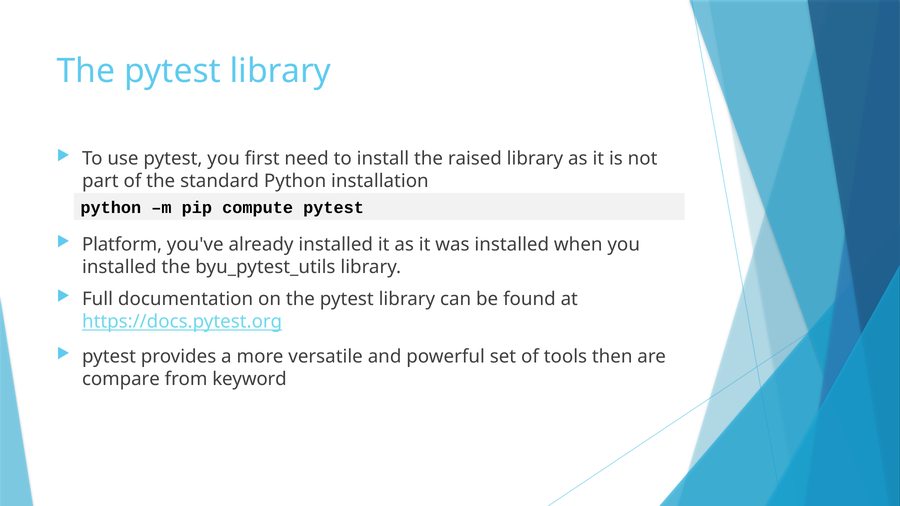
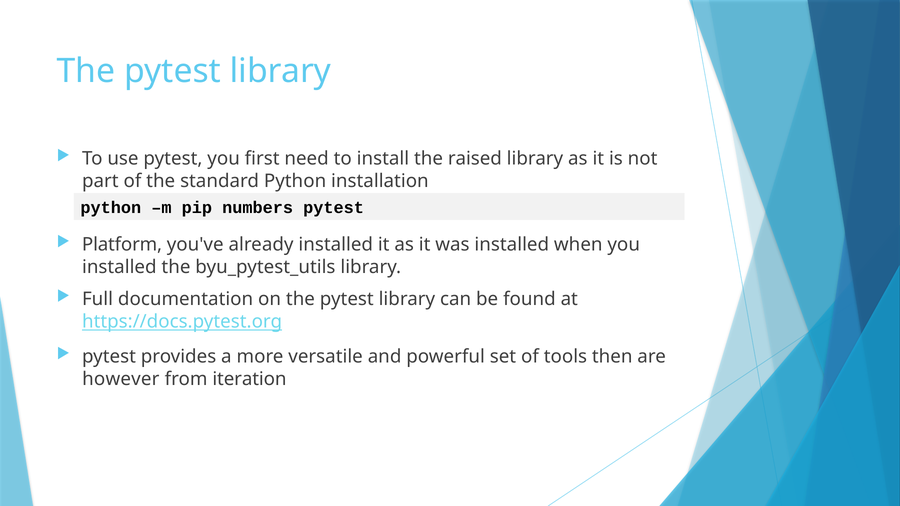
compute: compute -> numbers (258, 208)
compare: compare -> however (121, 379)
keyword: keyword -> iteration (249, 379)
